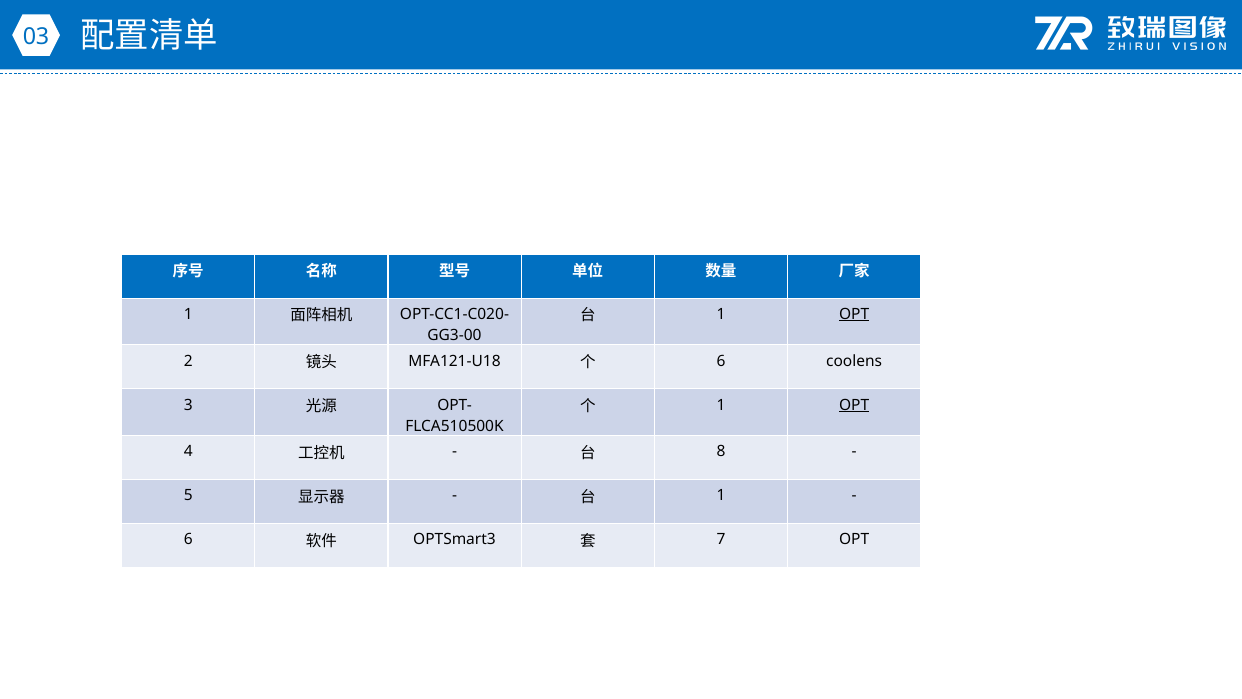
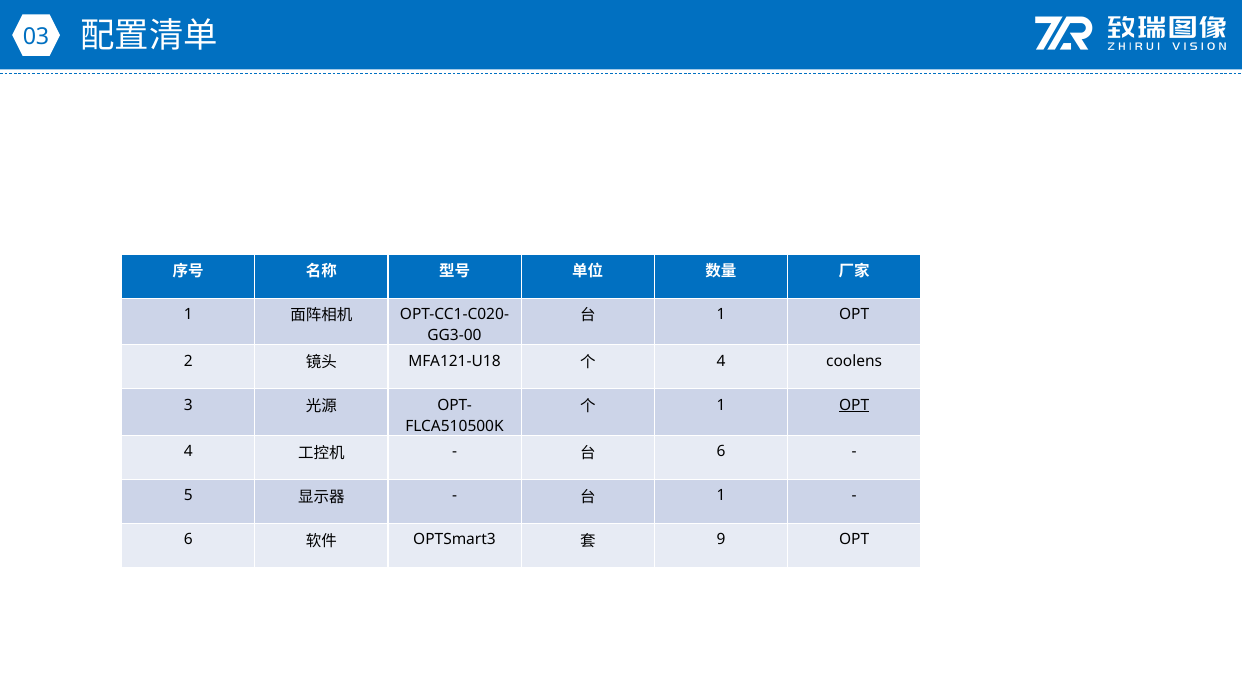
OPT underline: present -> none (854, 314)
6: 6 -> 4 (721, 361)
8: 8 -> 6 (721, 451)
7: 7 -> 9 (721, 539)
